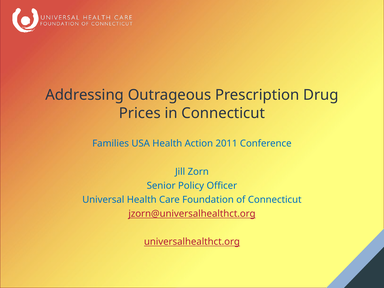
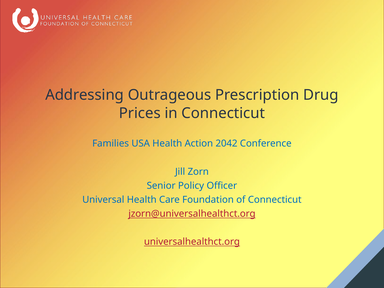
2011: 2011 -> 2042 (226, 144)
